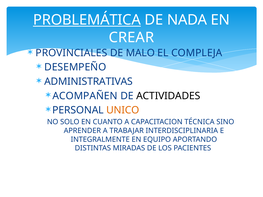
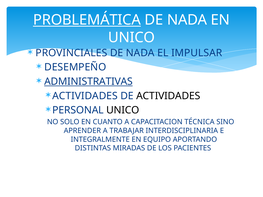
CREAR: CREAR -> UNICO (132, 38)
MALO: MALO -> NADA (140, 53)
COMPLEJA: COMPLEJA -> IMPULSAR (197, 53)
ADMINISTRATIVAS underline: none -> present (89, 82)
ACOMPAÑEN: ACOMPAÑEN -> ACTIVIDADES (85, 96)
UNICO colour: orange -> black (123, 110)
